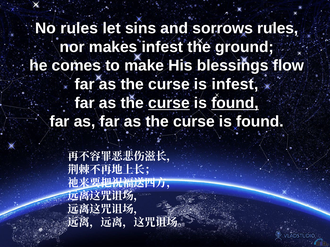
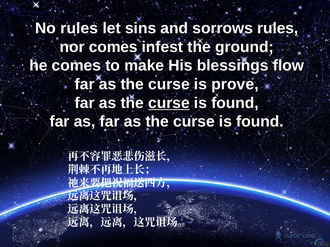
nor makes: makes -> comes (113, 47)
is infest: infest -> prove (235, 84)
found underline: present -> none (235, 103)
